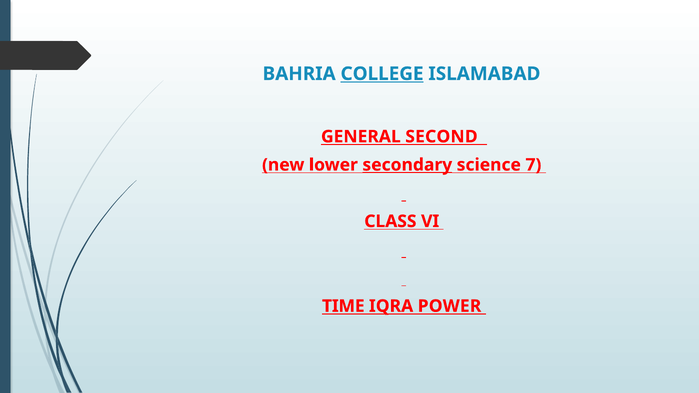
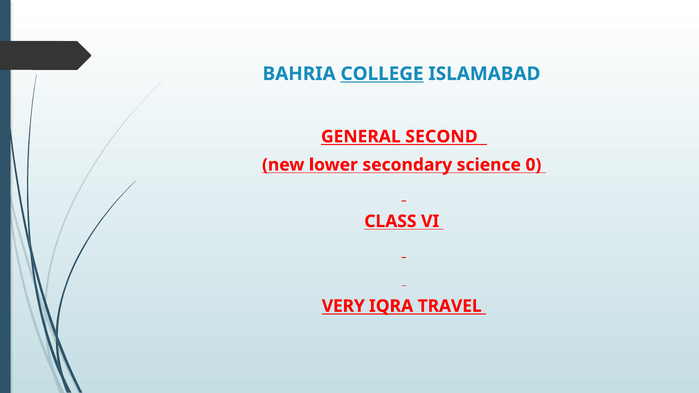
secondary underline: present -> none (407, 165)
7: 7 -> 0 (533, 165)
TIME: TIME -> VERY (343, 306)
POWER: POWER -> TRAVEL (450, 306)
